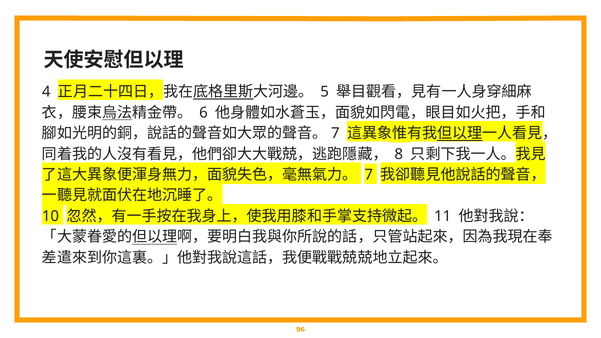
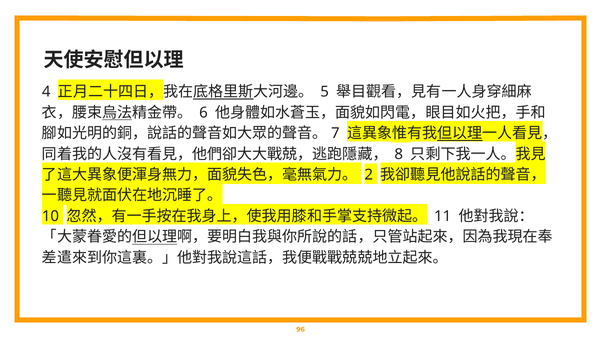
7: 7 -> 2 (369, 175)
